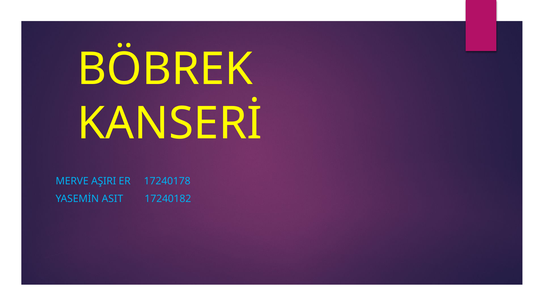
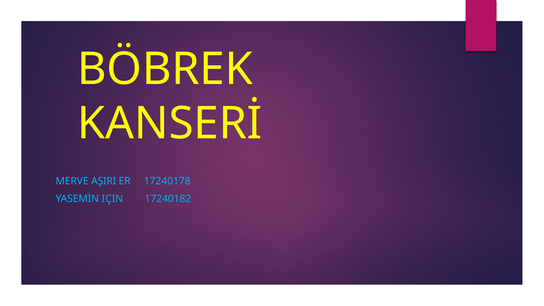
ASIT: ASIT -> IÇIN (112, 199)
